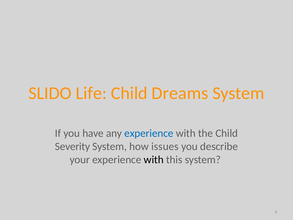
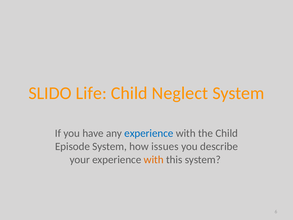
Dreams: Dreams -> Neglect (180, 93)
Severity: Severity -> Episode (72, 146)
with colour: black -> orange (154, 160)
